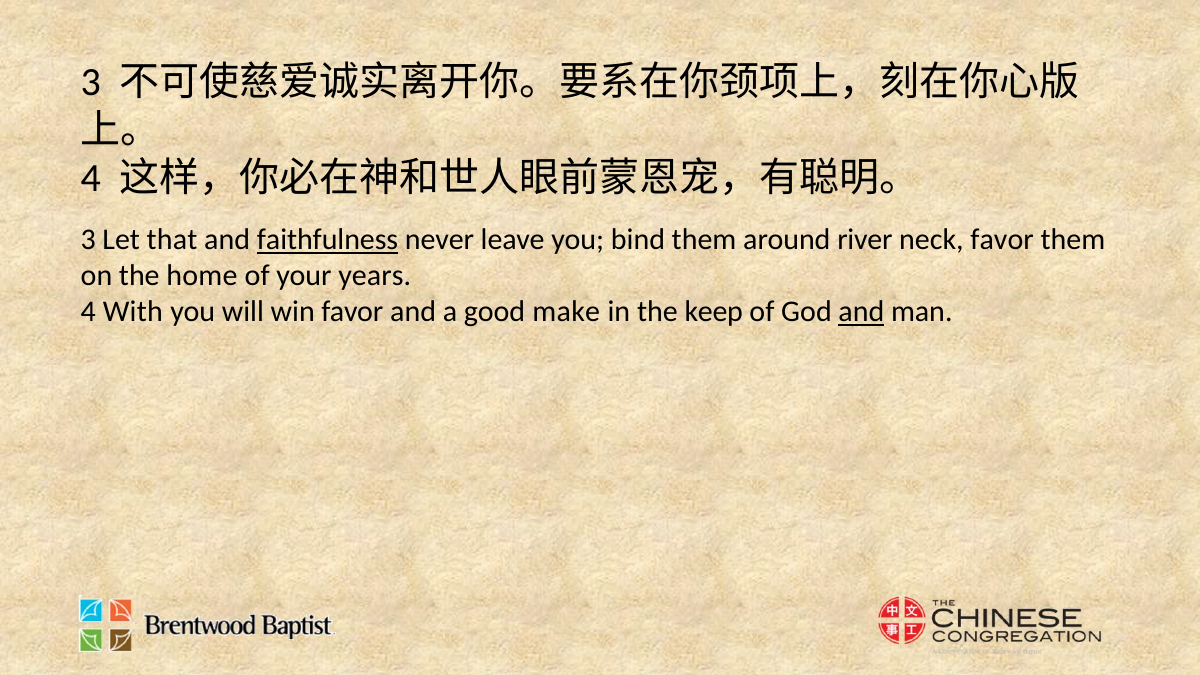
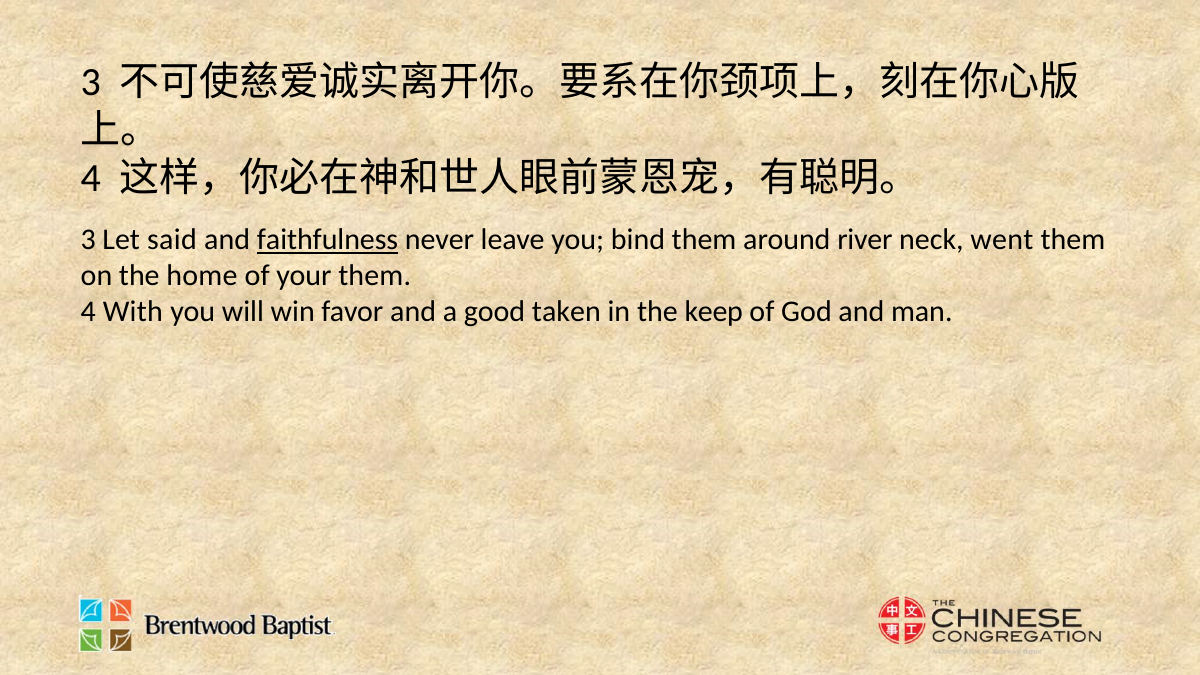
that: that -> said (172, 240)
neck favor: favor -> went (1002, 240)
your years: years -> them (375, 276)
make: make -> taken (566, 312)
and underline: present -> none (861, 312)
